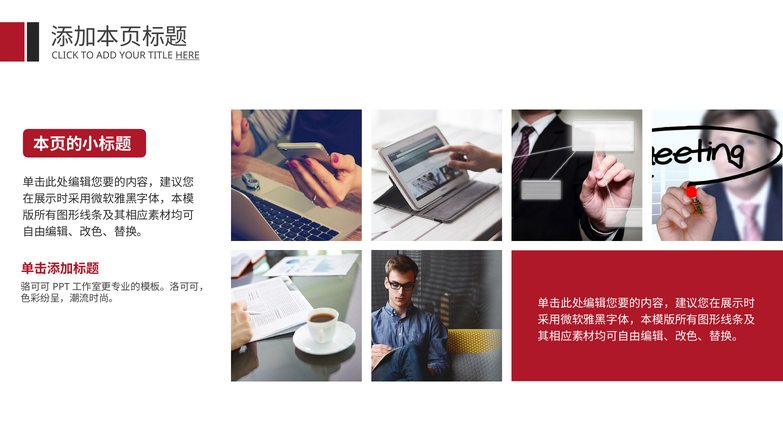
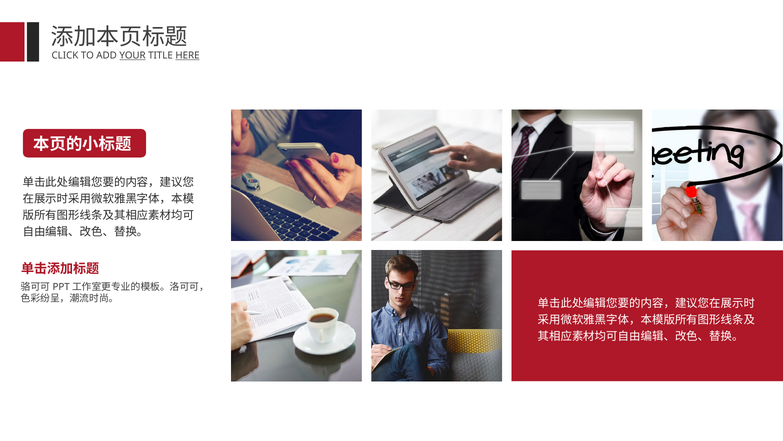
YOUR underline: none -> present (133, 56)
